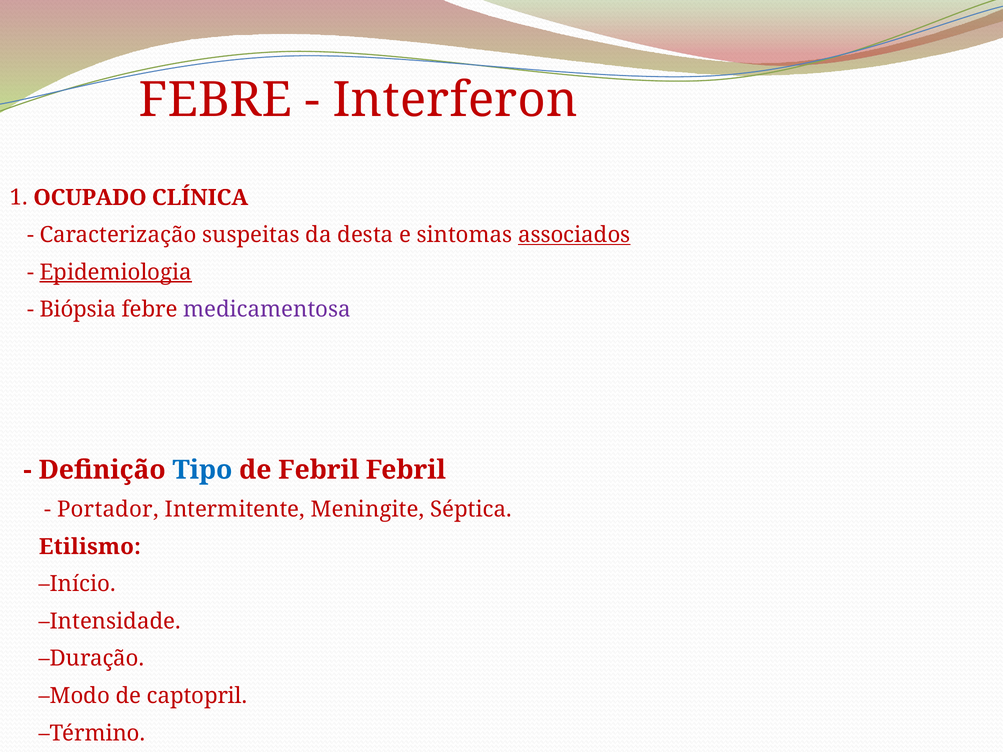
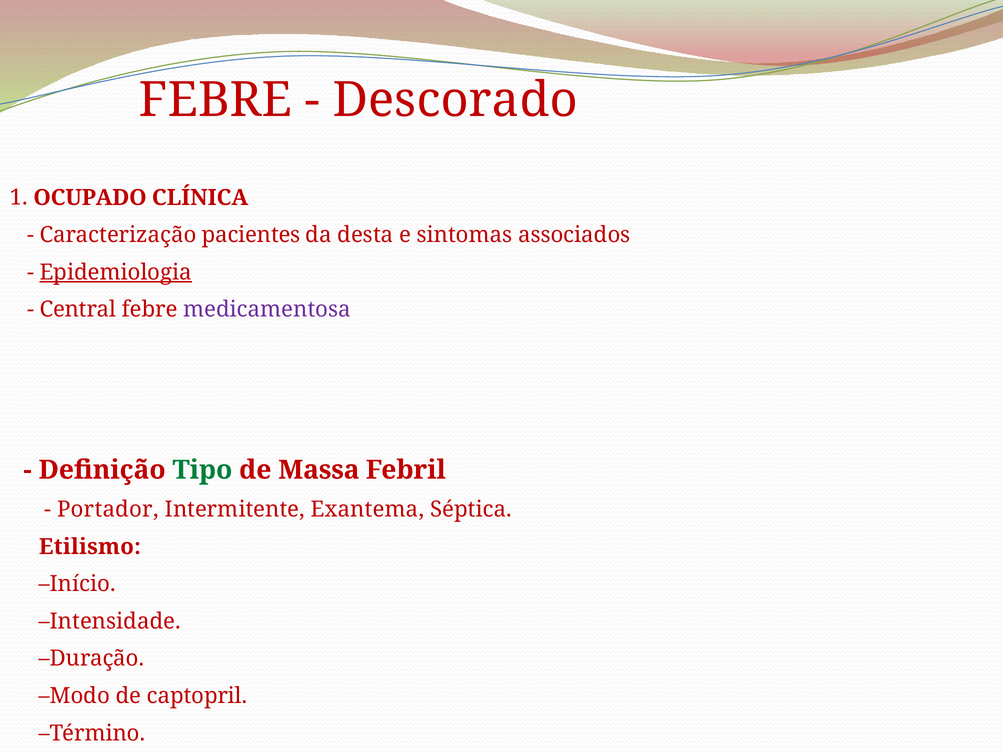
Interferon: Interferon -> Descorado (455, 100)
suspeitas: suspeitas -> pacientes (251, 235)
associados underline: present -> none (574, 235)
Biópsia: Biópsia -> Central (78, 310)
Tipo colour: blue -> green (202, 470)
de Febril: Febril -> Massa (319, 470)
Meningite: Meningite -> Exantema (367, 510)
